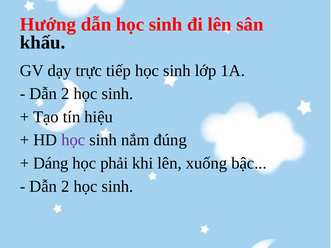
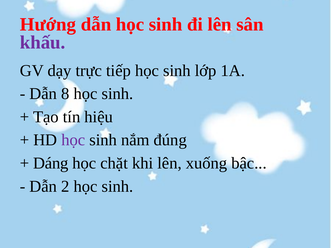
khấu colour: black -> purple (43, 42)
2: 2 -> 8 (65, 94)
phải: phải -> chặt (114, 163)
